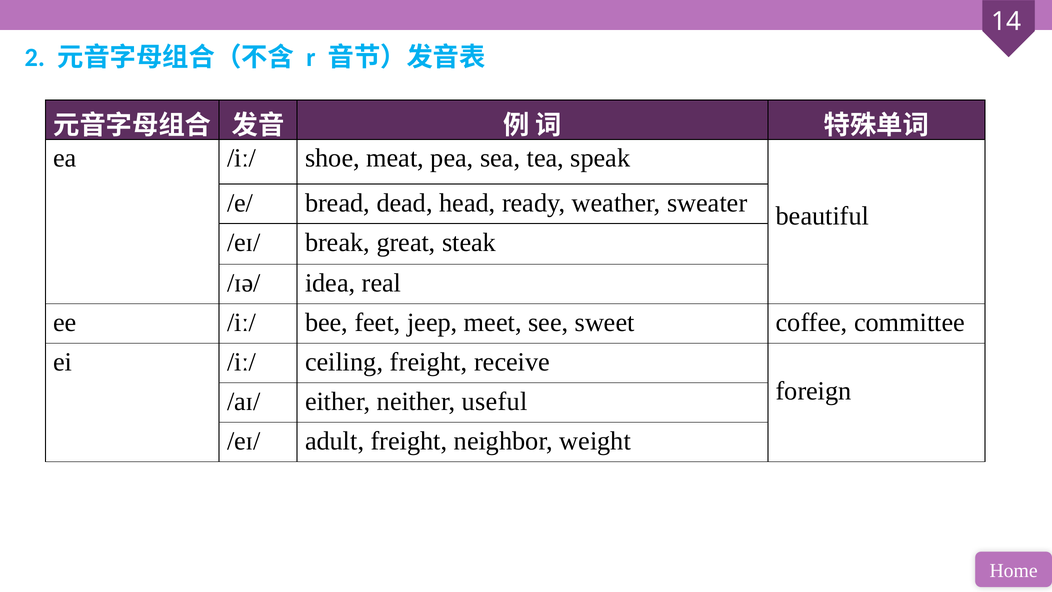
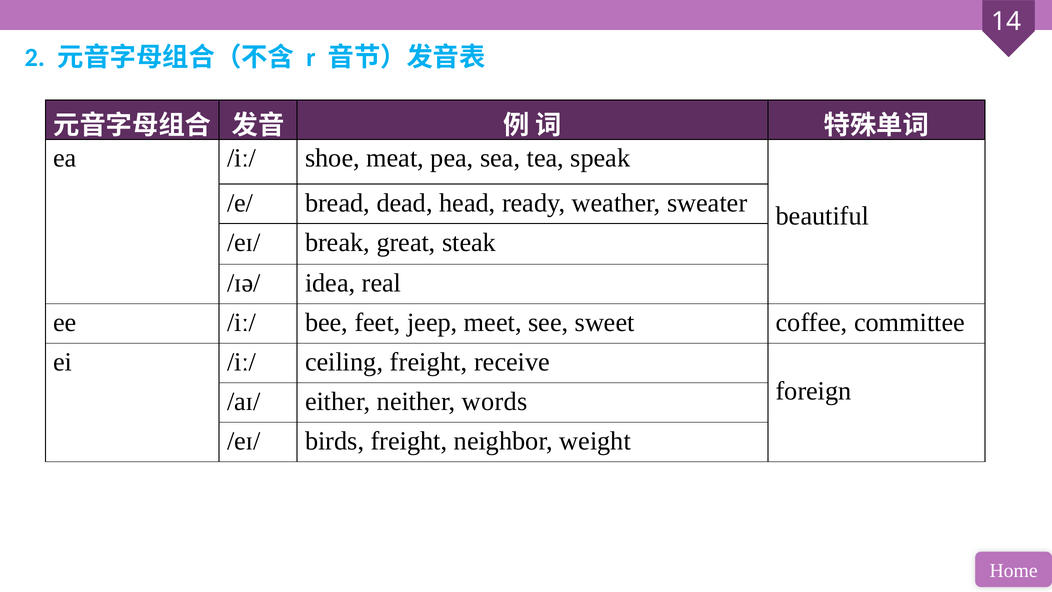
useful: useful -> words (495, 401)
adult: adult -> birds (335, 441)
